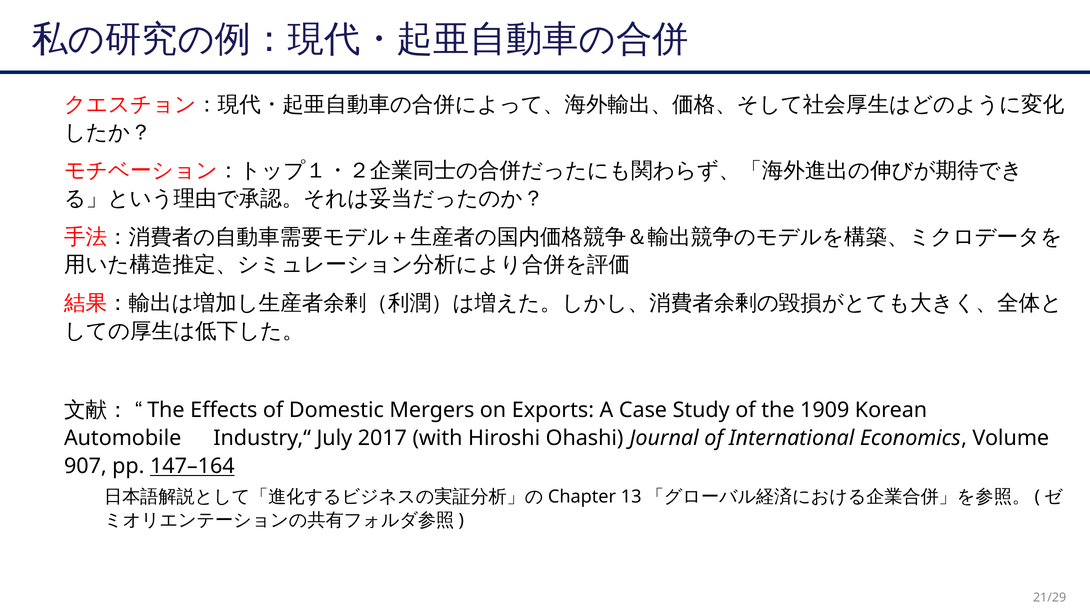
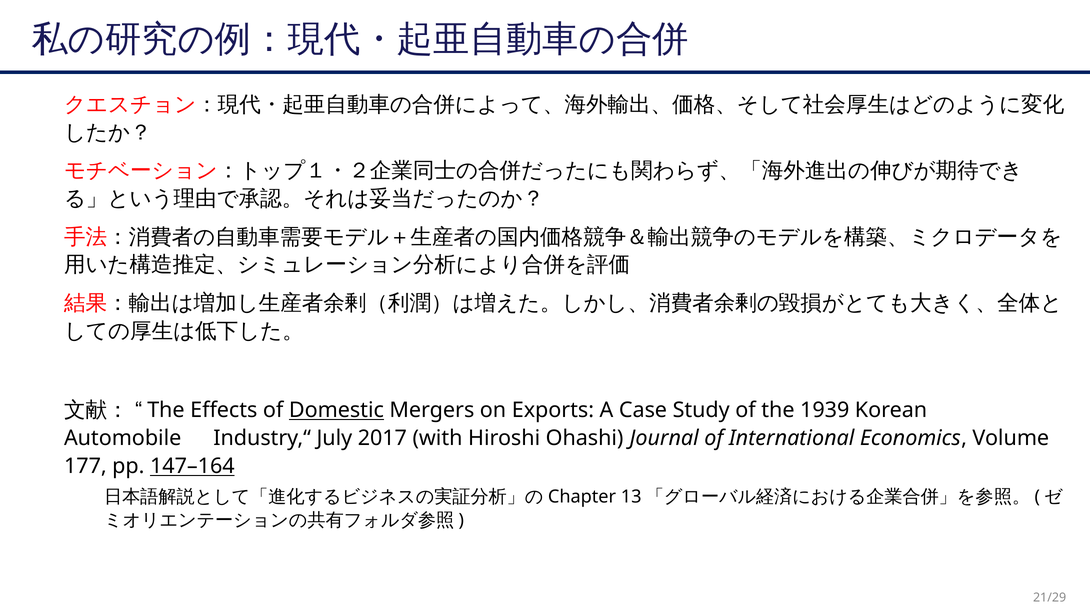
Domestic underline: none -> present (336, 410)
1909: 1909 -> 1939 (825, 410)
907: 907 -> 177 (85, 466)
